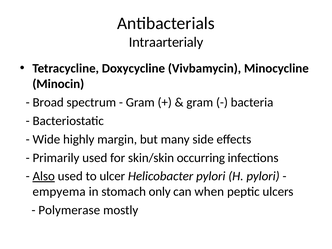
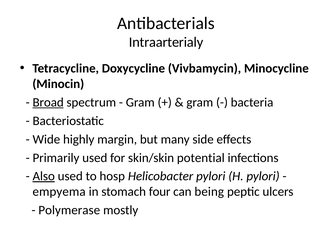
Broad underline: none -> present (48, 102)
occurring: occurring -> potential (201, 158)
ulcer: ulcer -> hosp (112, 176)
only: only -> four (160, 192)
when: when -> being (209, 192)
